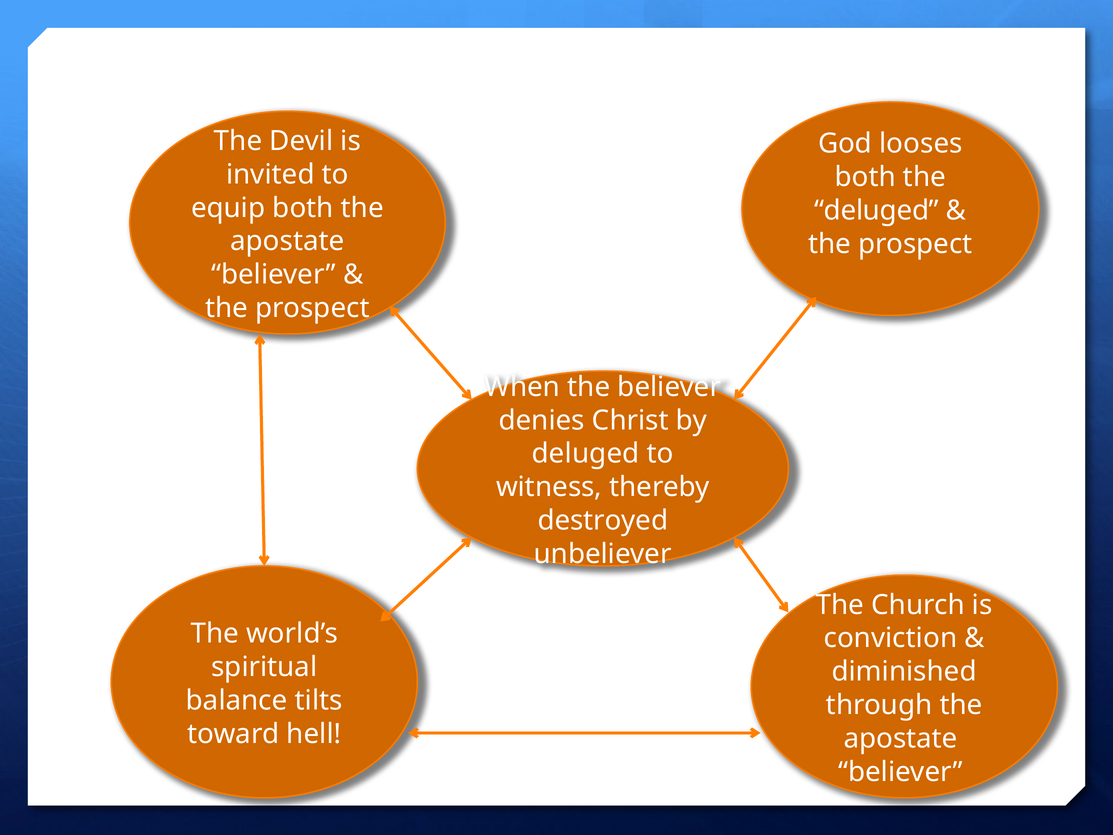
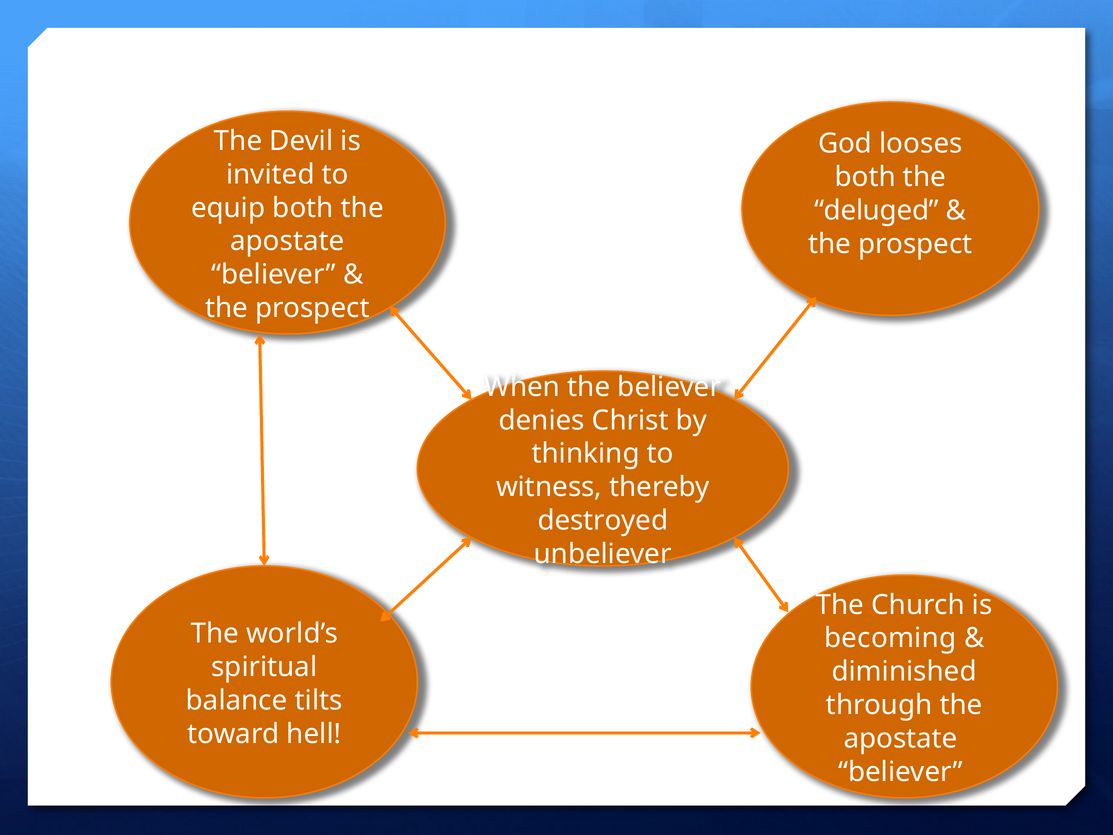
deluged: deluged -> thinking (586, 454)
conviction: conviction -> becoming (890, 638)
